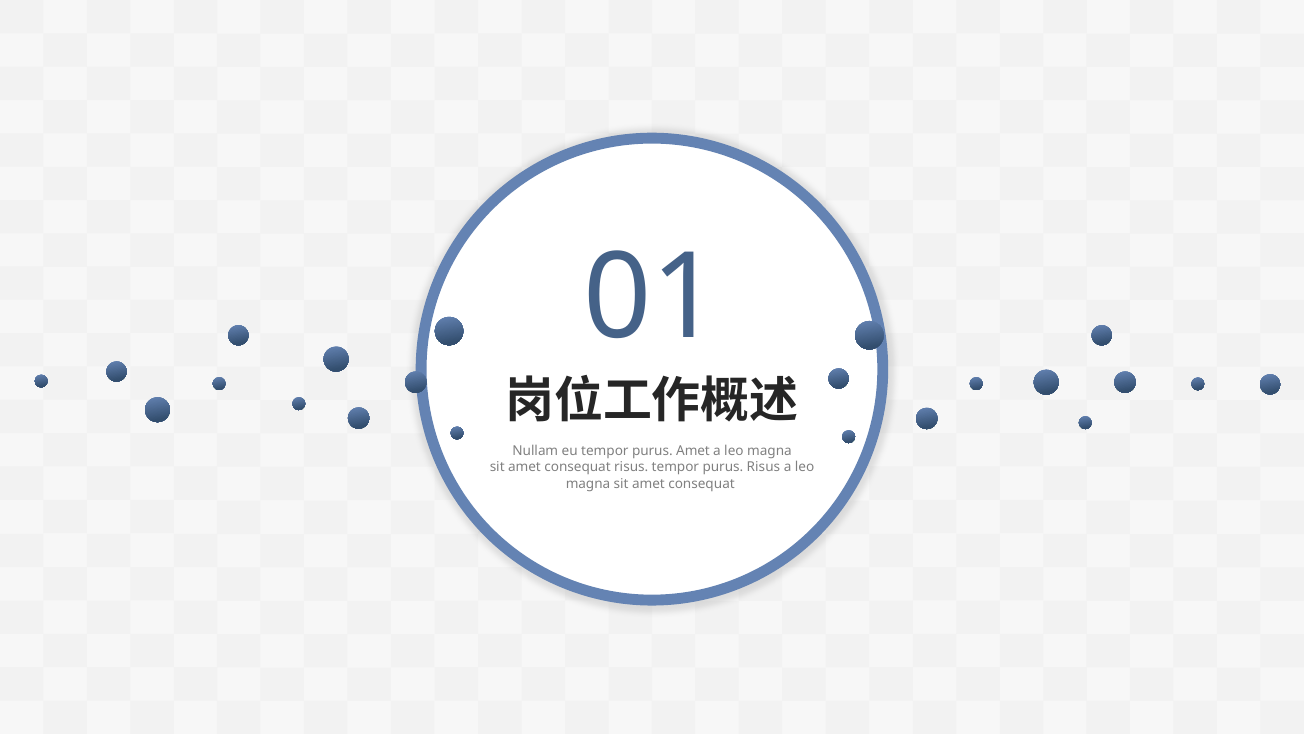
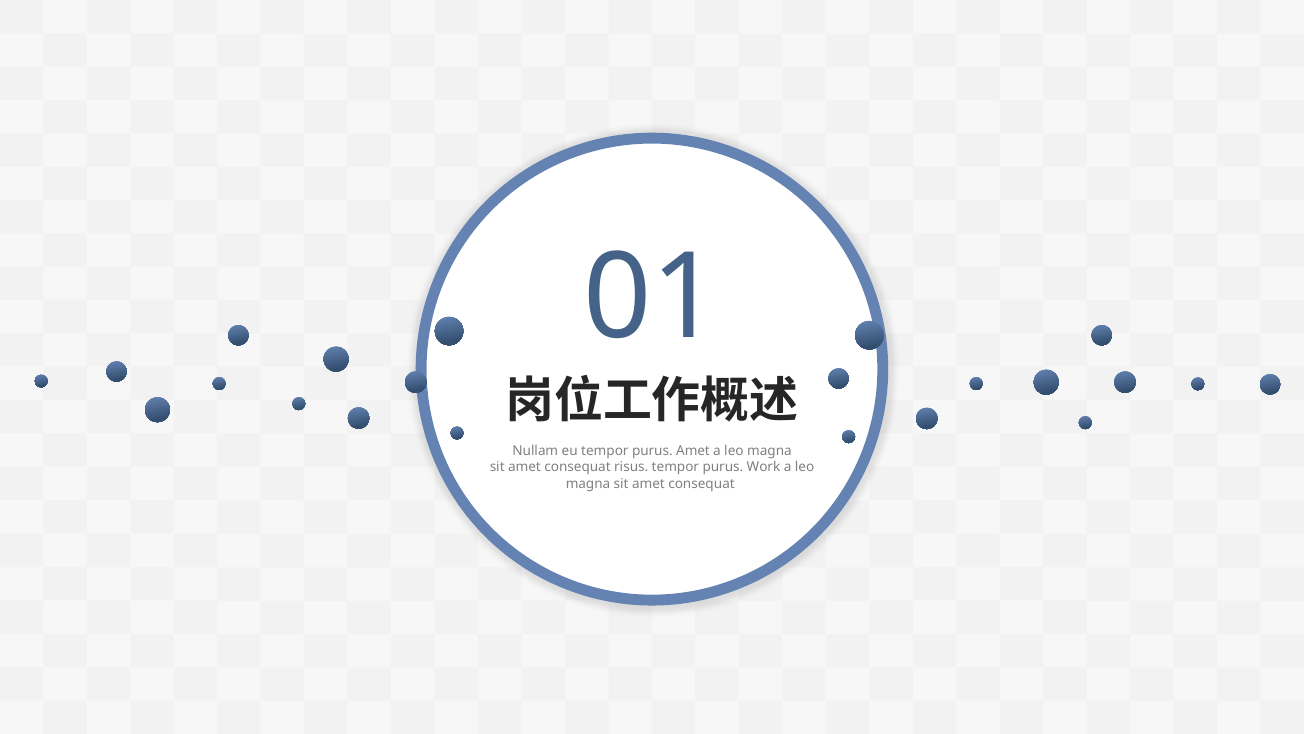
purus Risus: Risus -> Work (764, 467)
